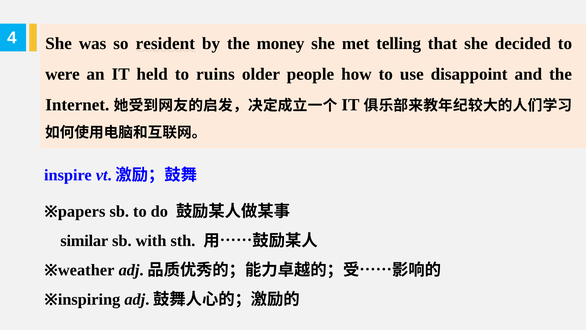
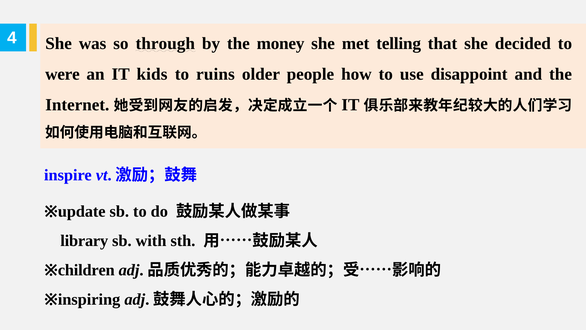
resident: resident -> through (165, 43)
held: held -> kids (152, 74)
papers: papers -> update (82, 211)
similar: similar -> library (84, 241)
weather: weather -> children (86, 270)
